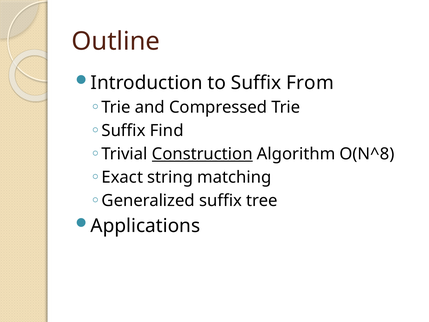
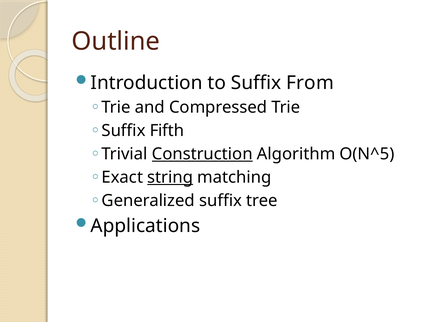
Find: Find -> Fifth (167, 131)
O(N^8: O(N^8 -> O(N^5 (367, 154)
string underline: none -> present (170, 177)
